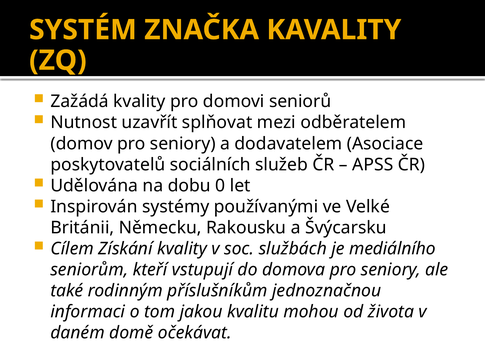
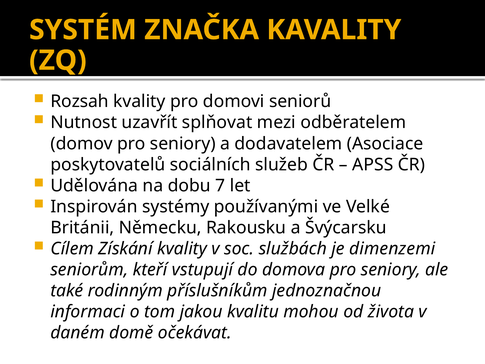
Zažádá: Zažádá -> Rozsah (80, 101)
0: 0 -> 7 (220, 185)
mediálního: mediálního -> dimenzemi (392, 248)
